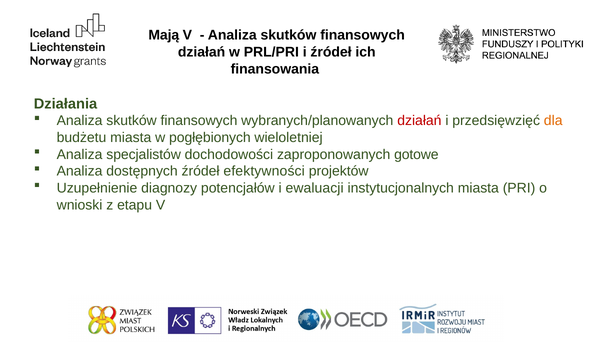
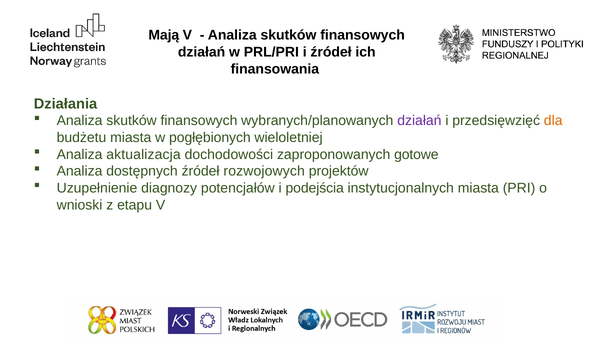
działań colour: red -> purple (419, 121)
specjalistów: specjalistów -> aktualizacja (144, 154)
efektywności: efektywności -> rozwojowych (264, 171)
ewaluacji: ewaluacji -> podejścia (315, 188)
